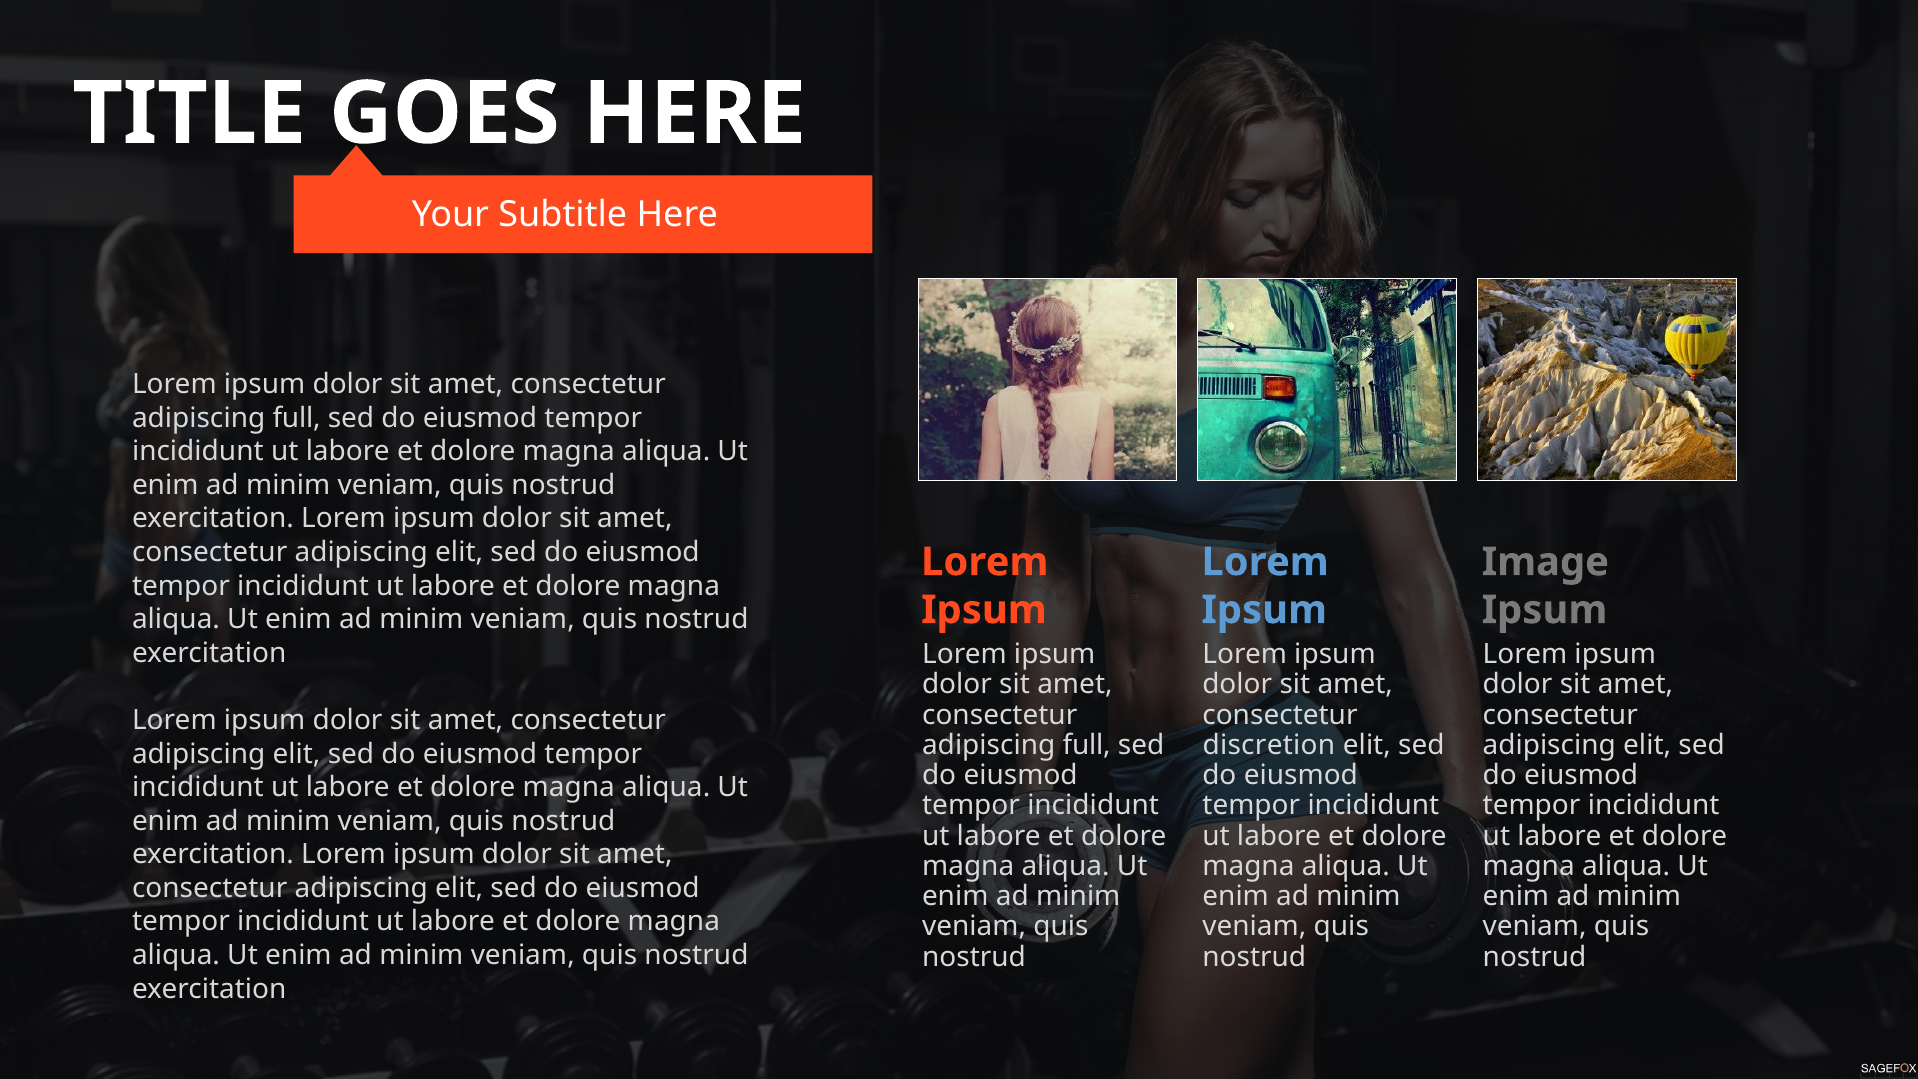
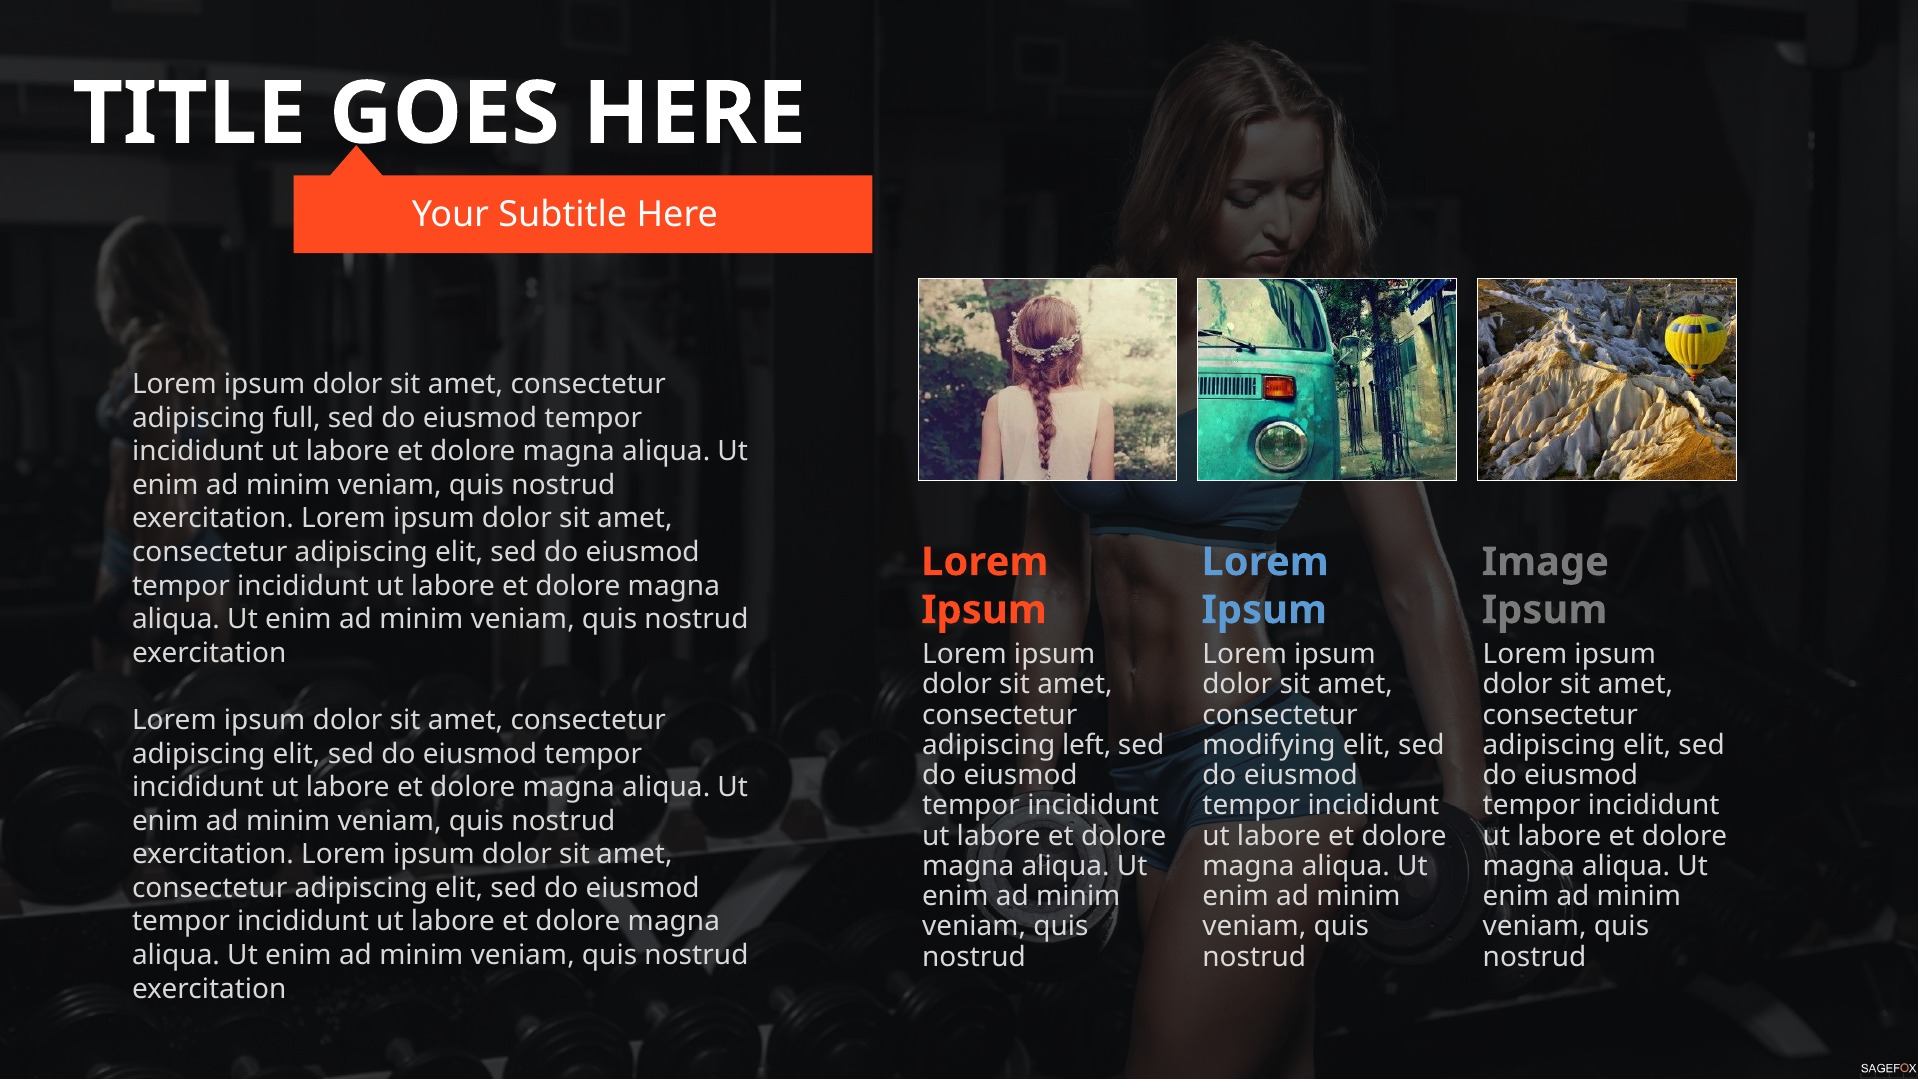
full: full -> left (1087, 745)
discretion: discretion -> modifying (1269, 745)
